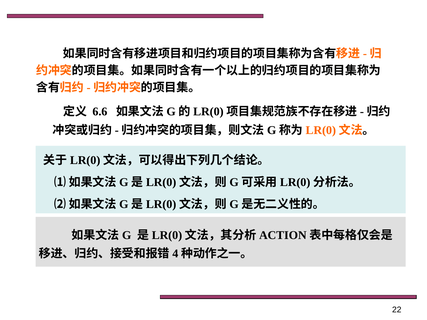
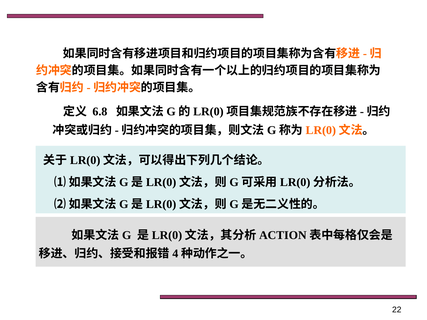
6.6: 6.6 -> 6.8 (100, 112)
